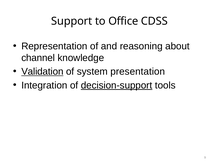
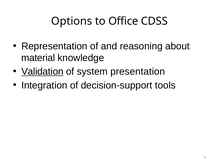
Support: Support -> Options (72, 21)
channel: channel -> material (38, 58)
decision-support underline: present -> none (117, 85)
